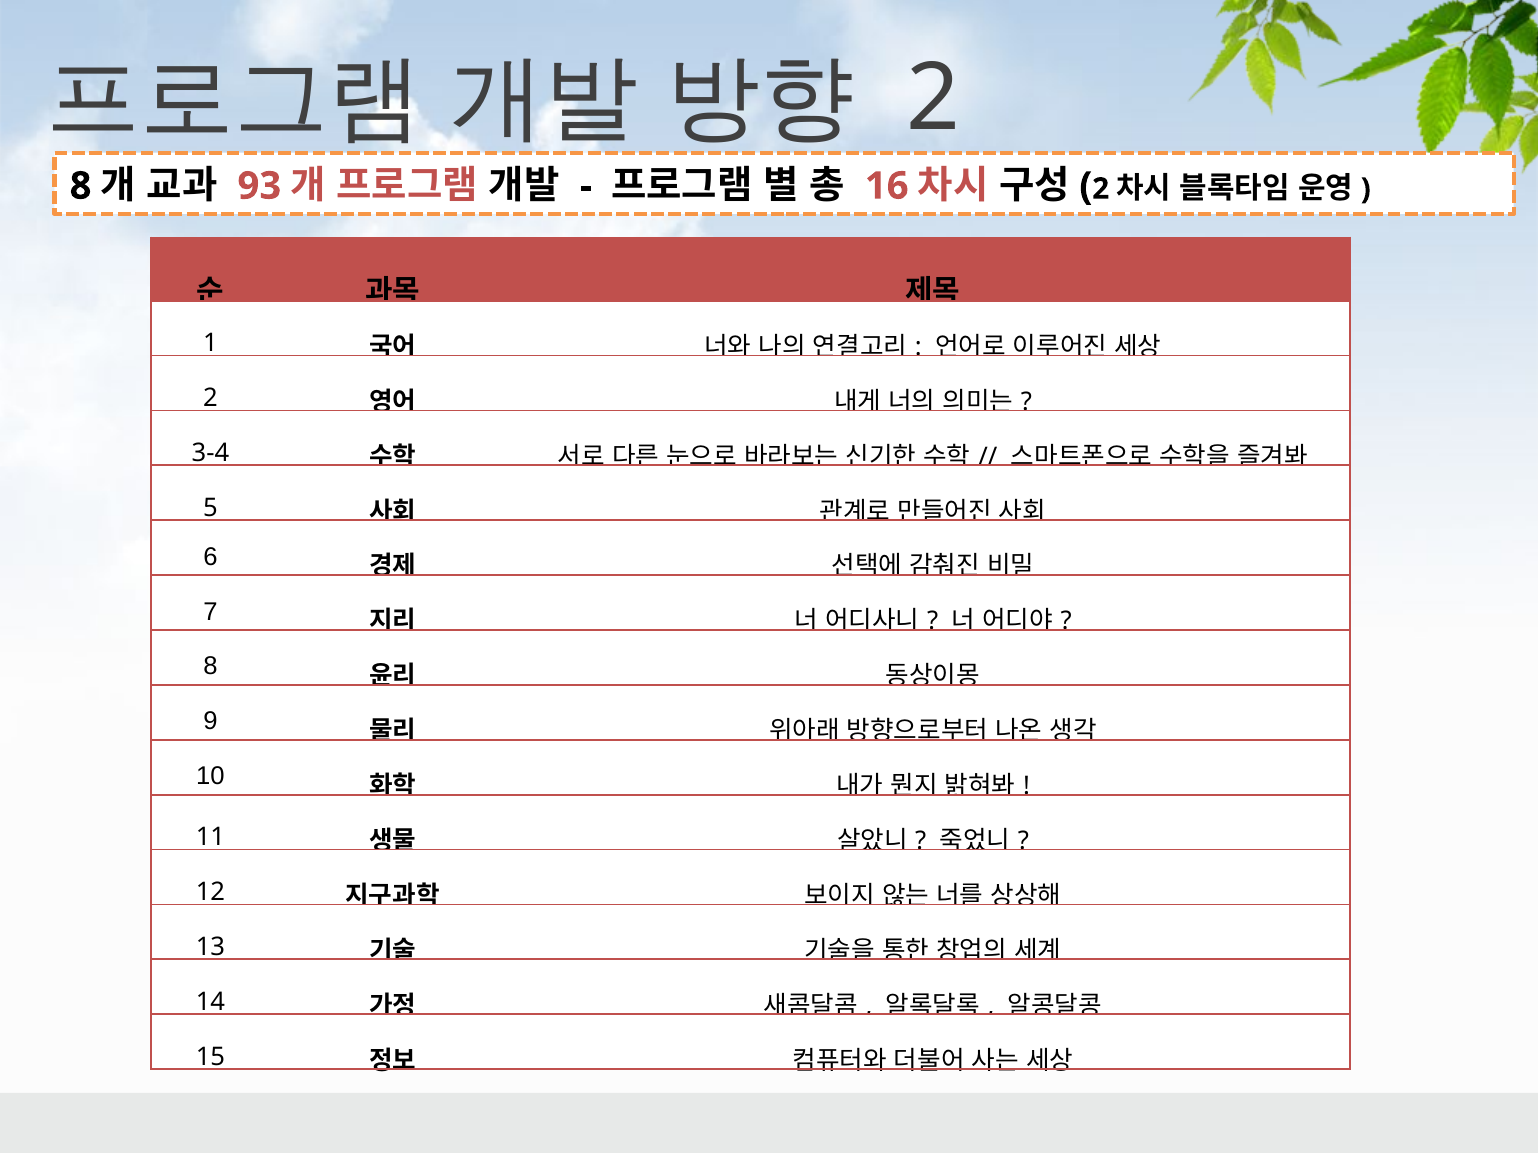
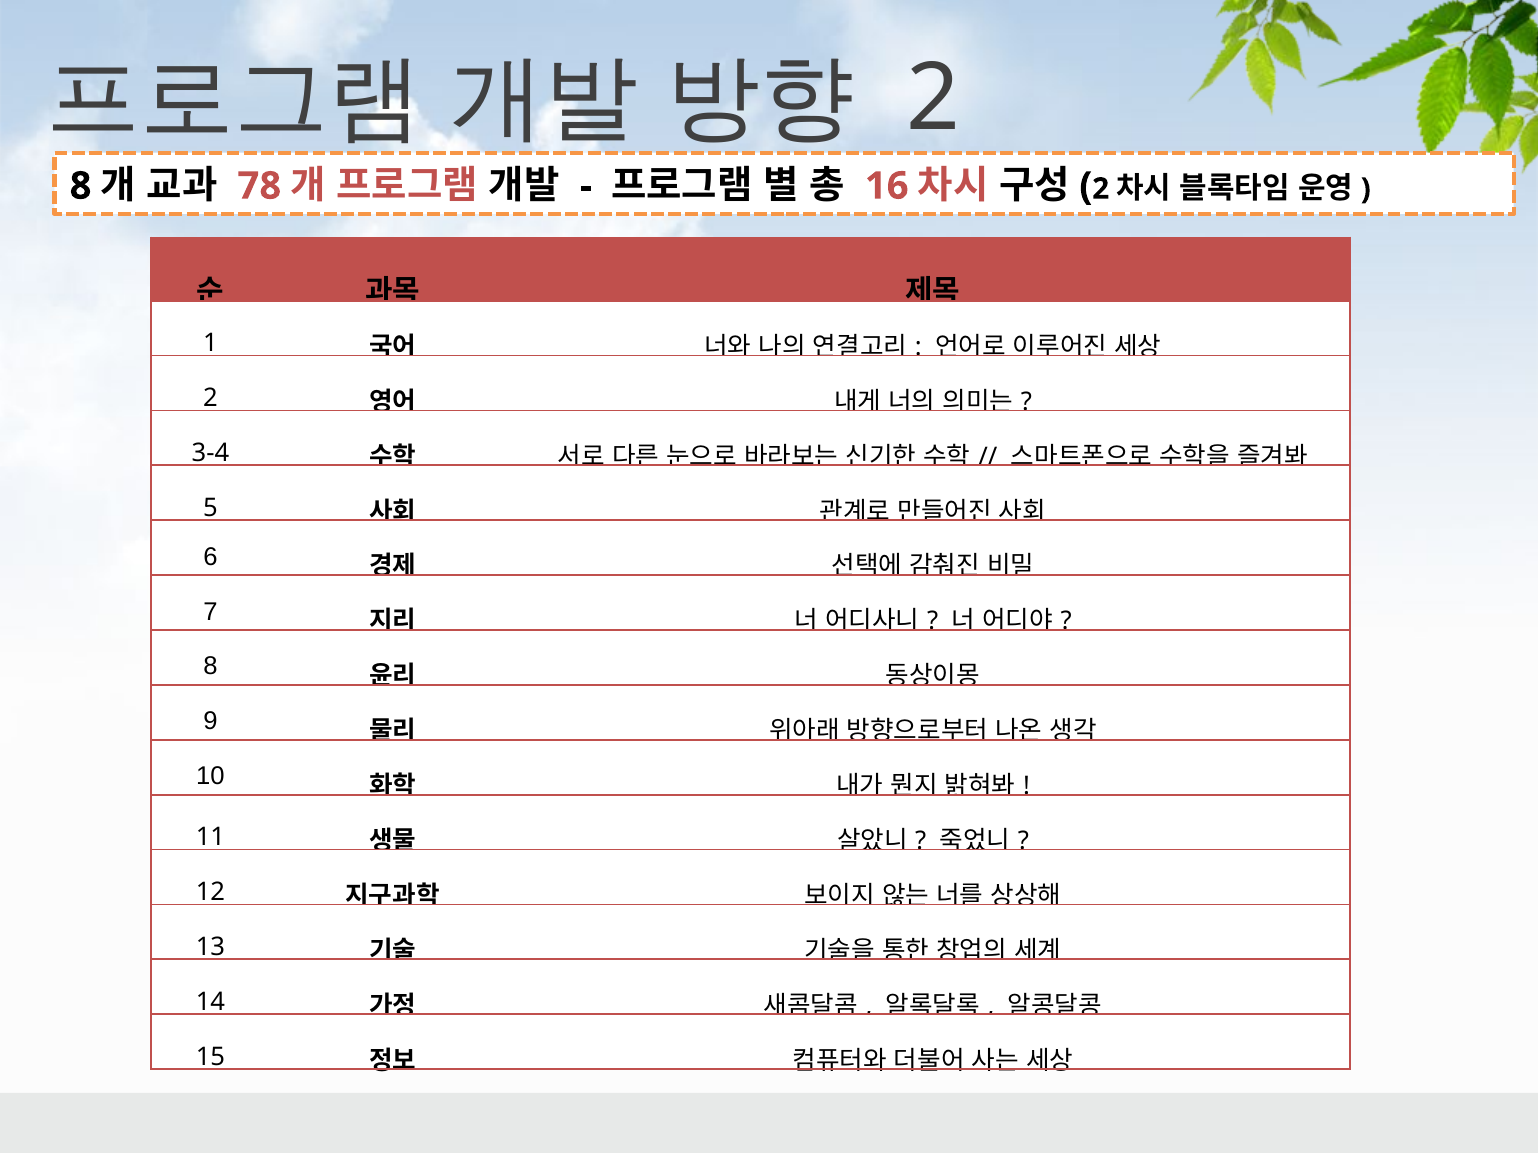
93: 93 -> 78 (259, 186)
